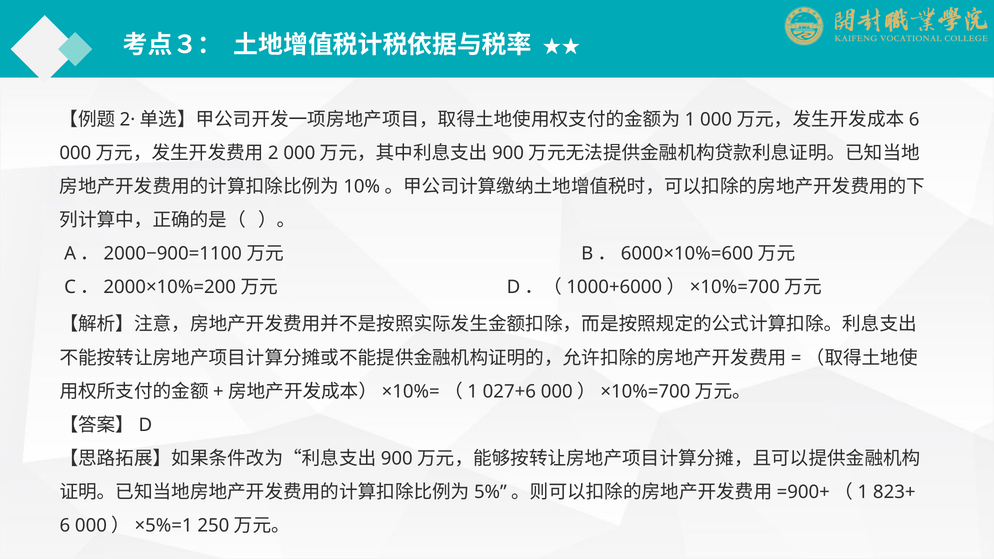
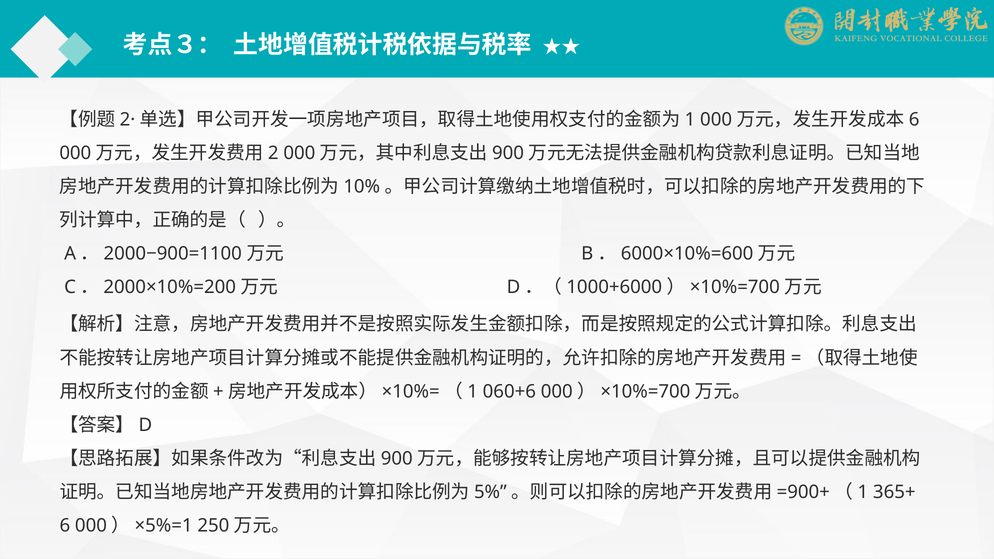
027+6: 027+6 -> 060+6 (509, 391)
823+: 823+ -> 365+ (894, 492)
